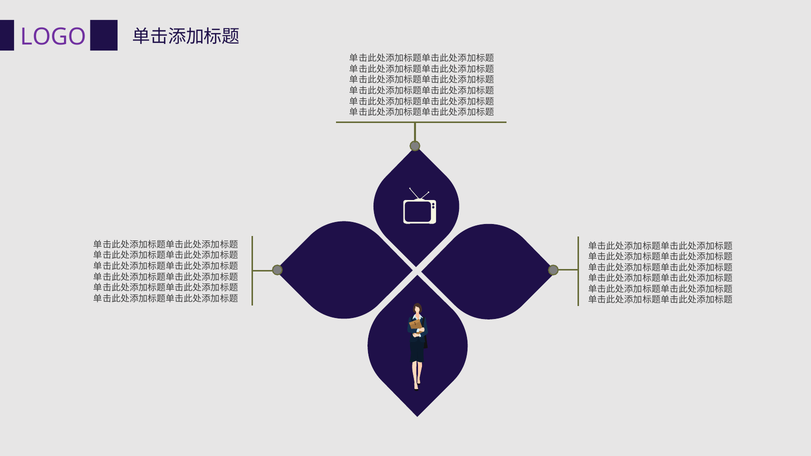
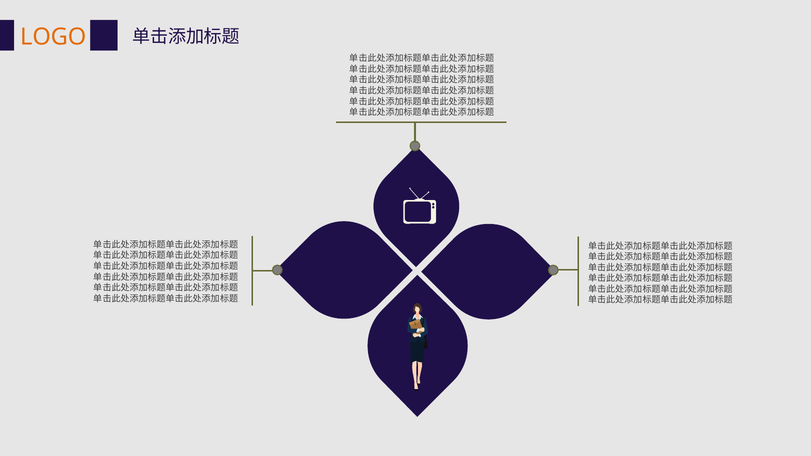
LOGO colour: purple -> orange (53, 37)
